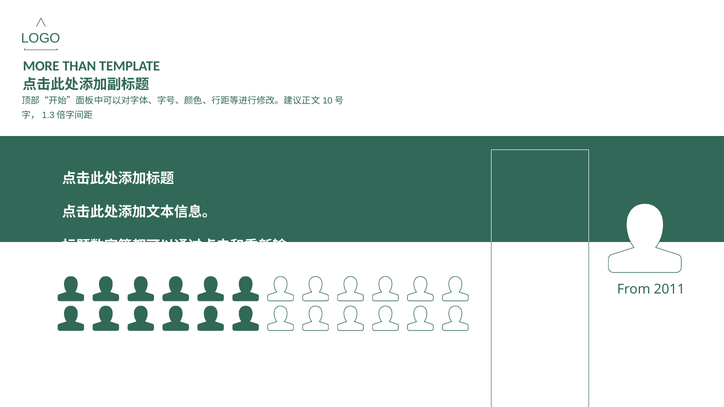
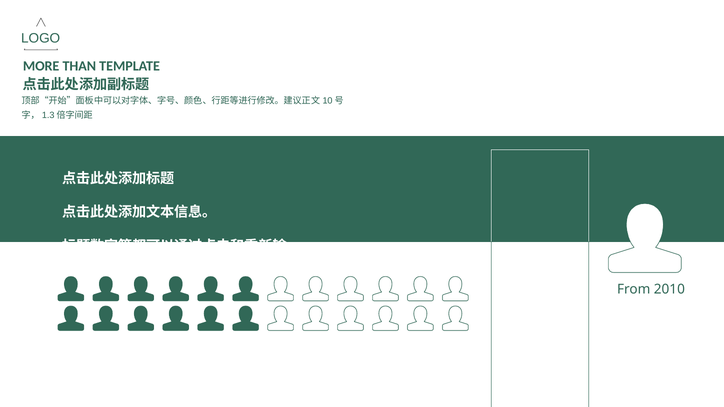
2011: 2011 -> 2010 (669, 290)
